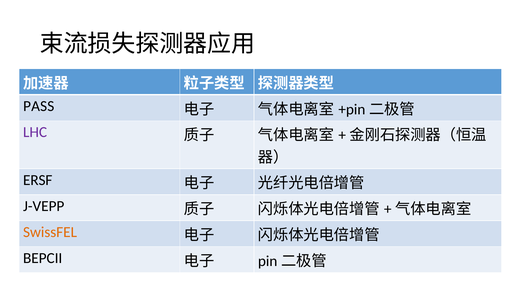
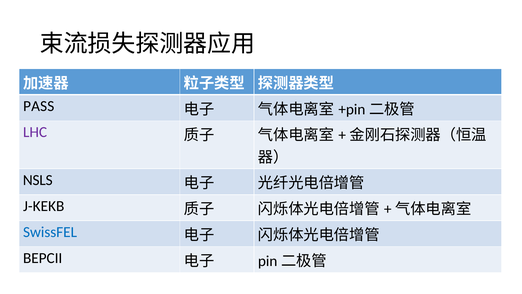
ERSF: ERSF -> NSLS (38, 180)
J-VEPP: J-VEPP -> J-KEKB (44, 206)
SwissFEL colour: orange -> blue (50, 232)
